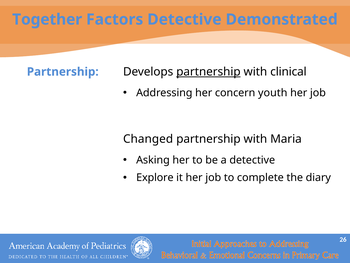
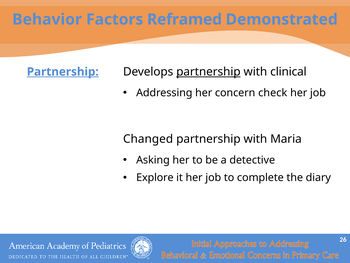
Together: Together -> Behavior (47, 19)
Factors Detective: Detective -> Reframed (184, 19)
Partnership underline: none -> present (63, 72)
youth: youth -> check (273, 93)
